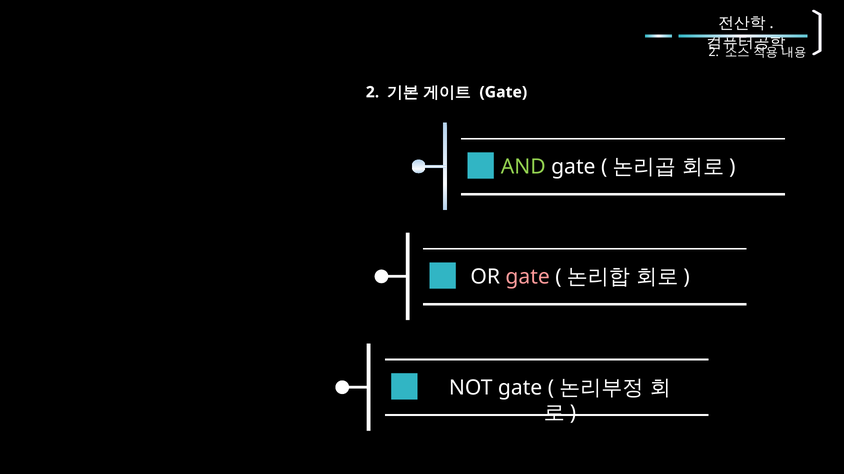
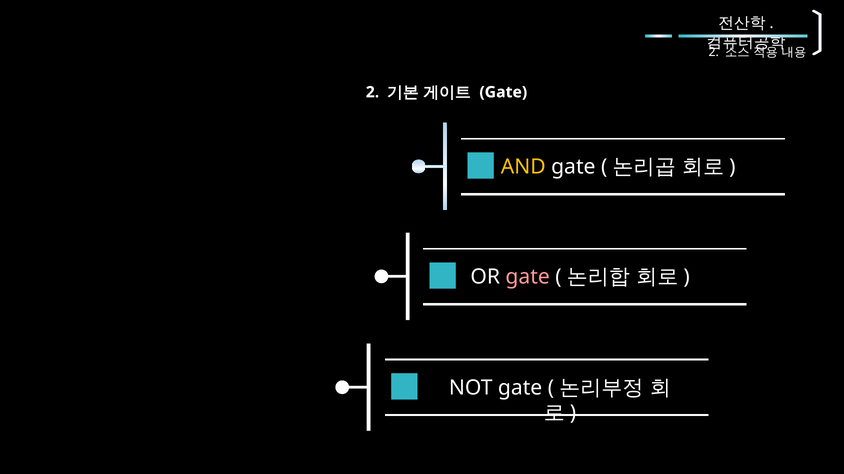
AND colour: light green -> yellow (523, 167)
